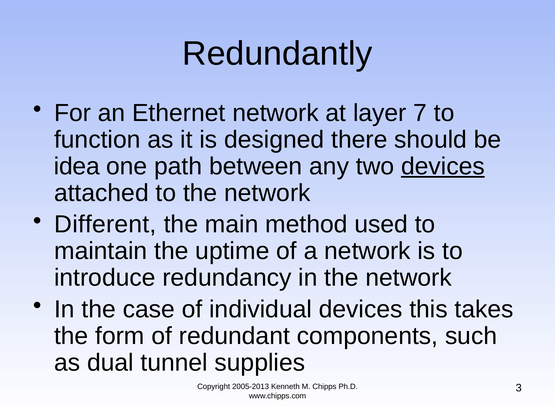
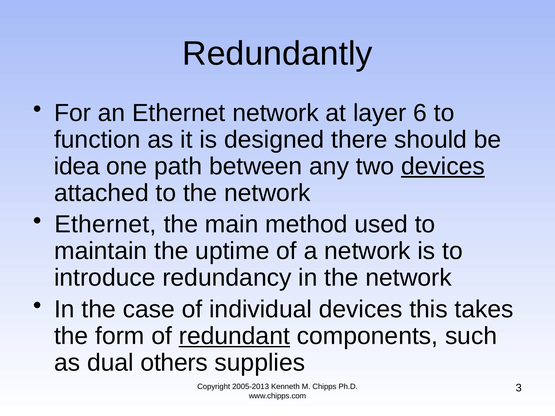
7: 7 -> 6 (420, 113)
Different: Different -> Ethernet (105, 225)
redundant underline: none -> present (234, 336)
tunnel: tunnel -> others (174, 363)
